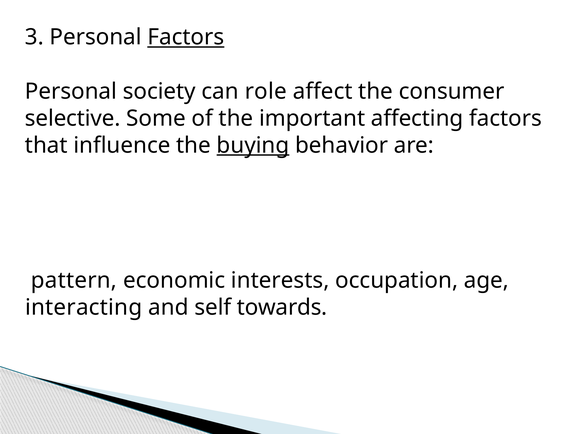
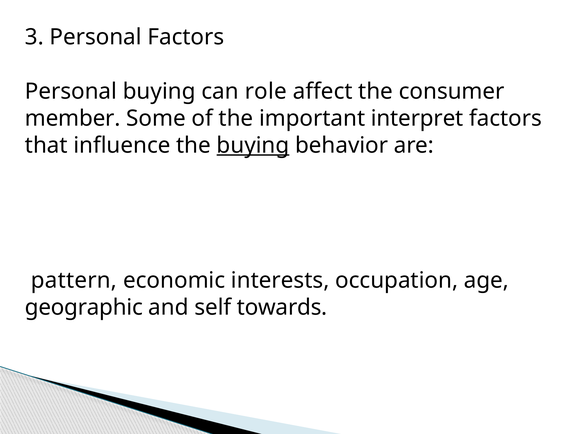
Factors underline: present -> none (186, 37)
Personal society: society -> buying (159, 91)
selective: selective -> member (73, 118)
affecting: affecting -> interpret (417, 118)
interacting: interacting -> geographic (84, 307)
